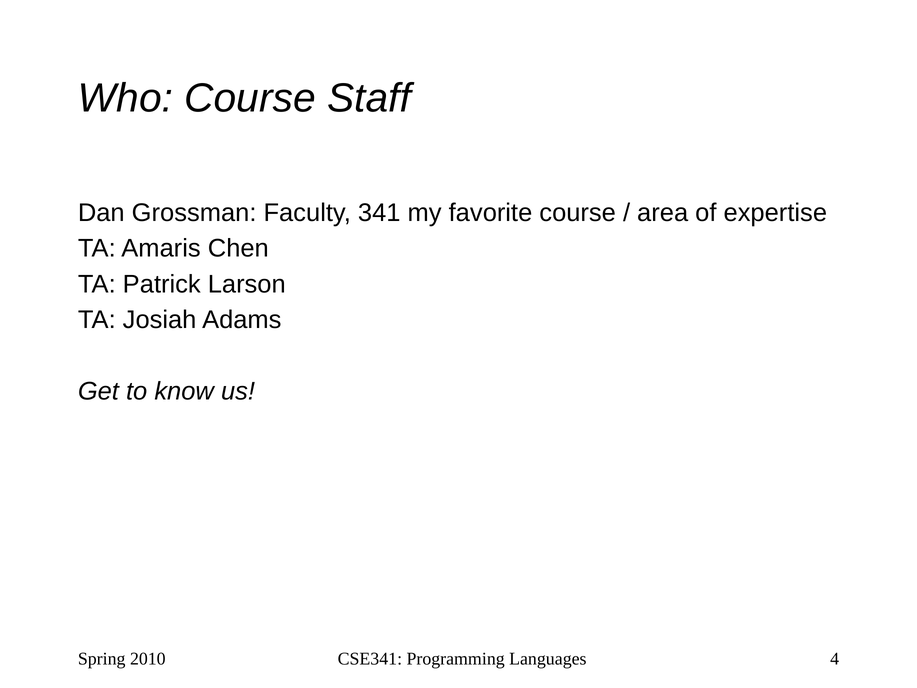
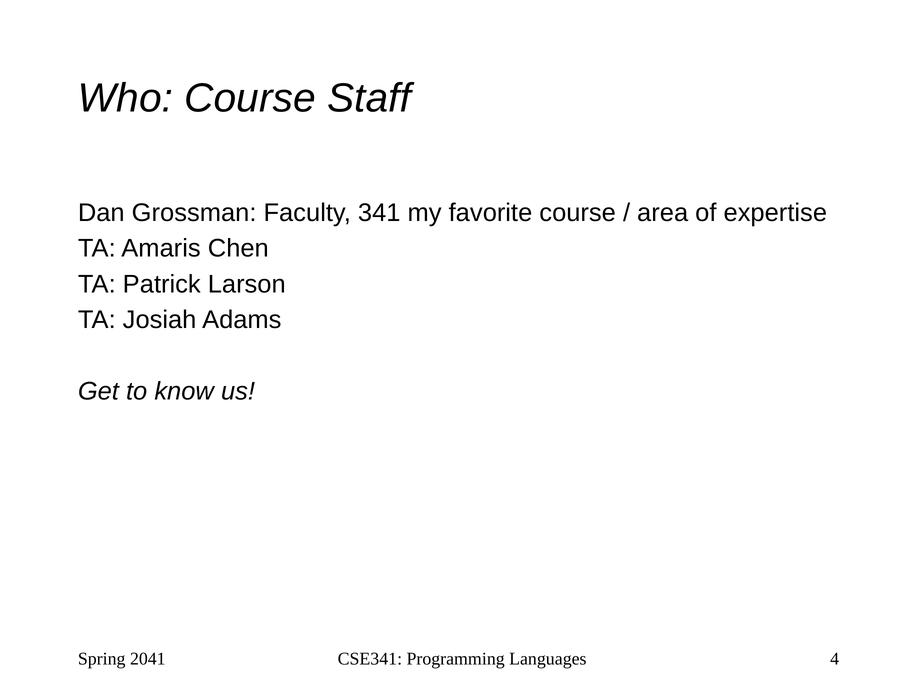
2010: 2010 -> 2041 (148, 658)
